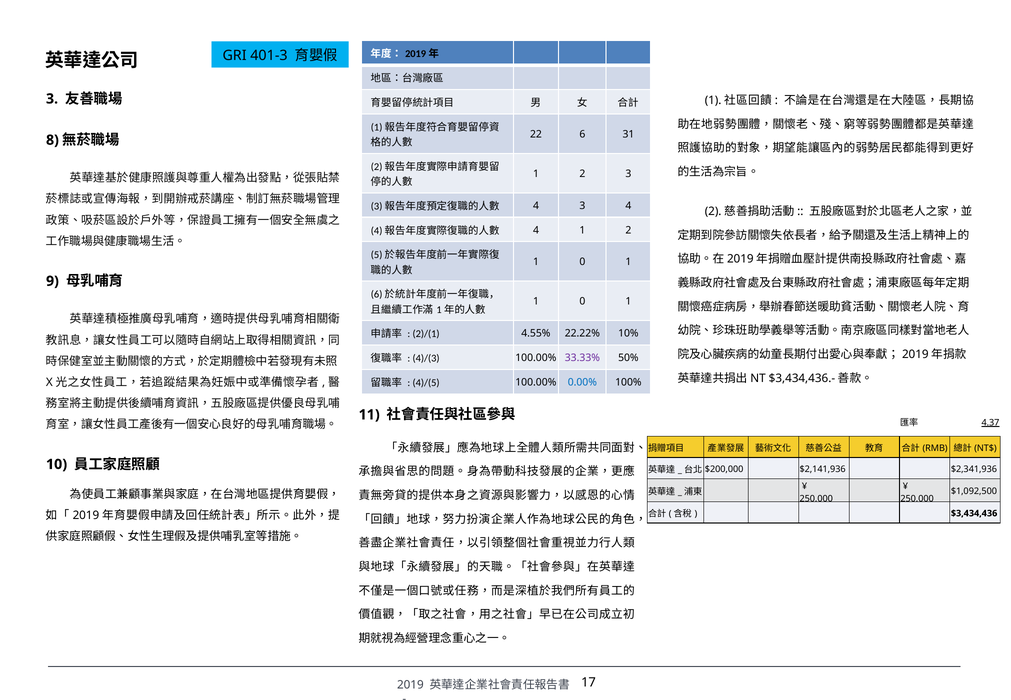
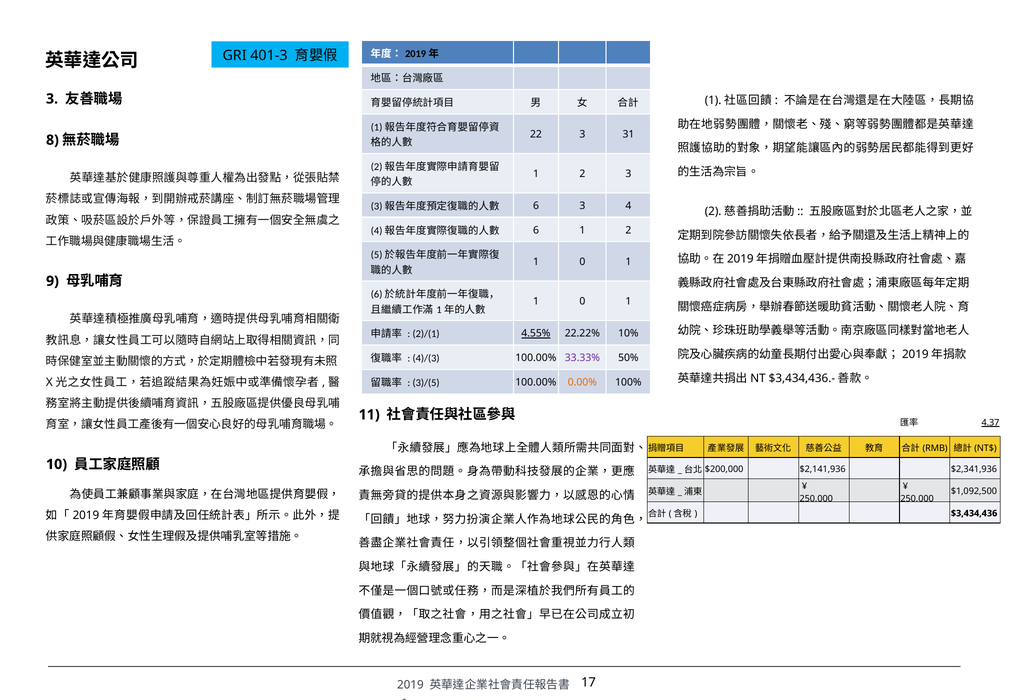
22 6: 6 -> 3 (582, 134)
4: 4 -> 6 (536, 206)
4: 4 -> 6 (536, 230)
4.55% underline: none -> present (536, 333)
4)/(5: 4)/(5 -> 3)/(5 (426, 383)
0.00% colour: blue -> orange (582, 382)
